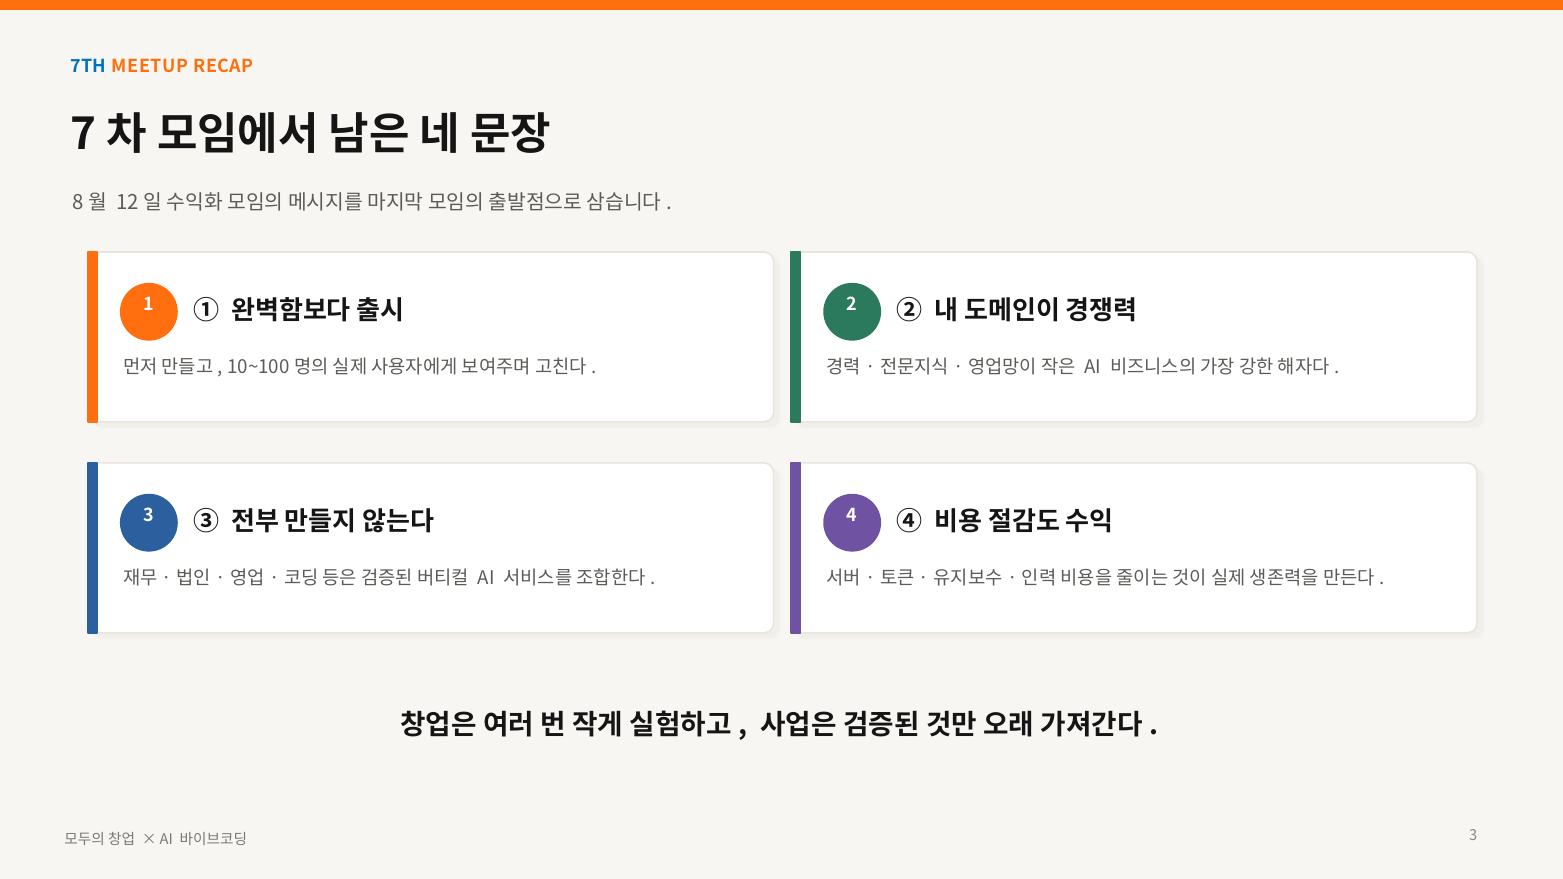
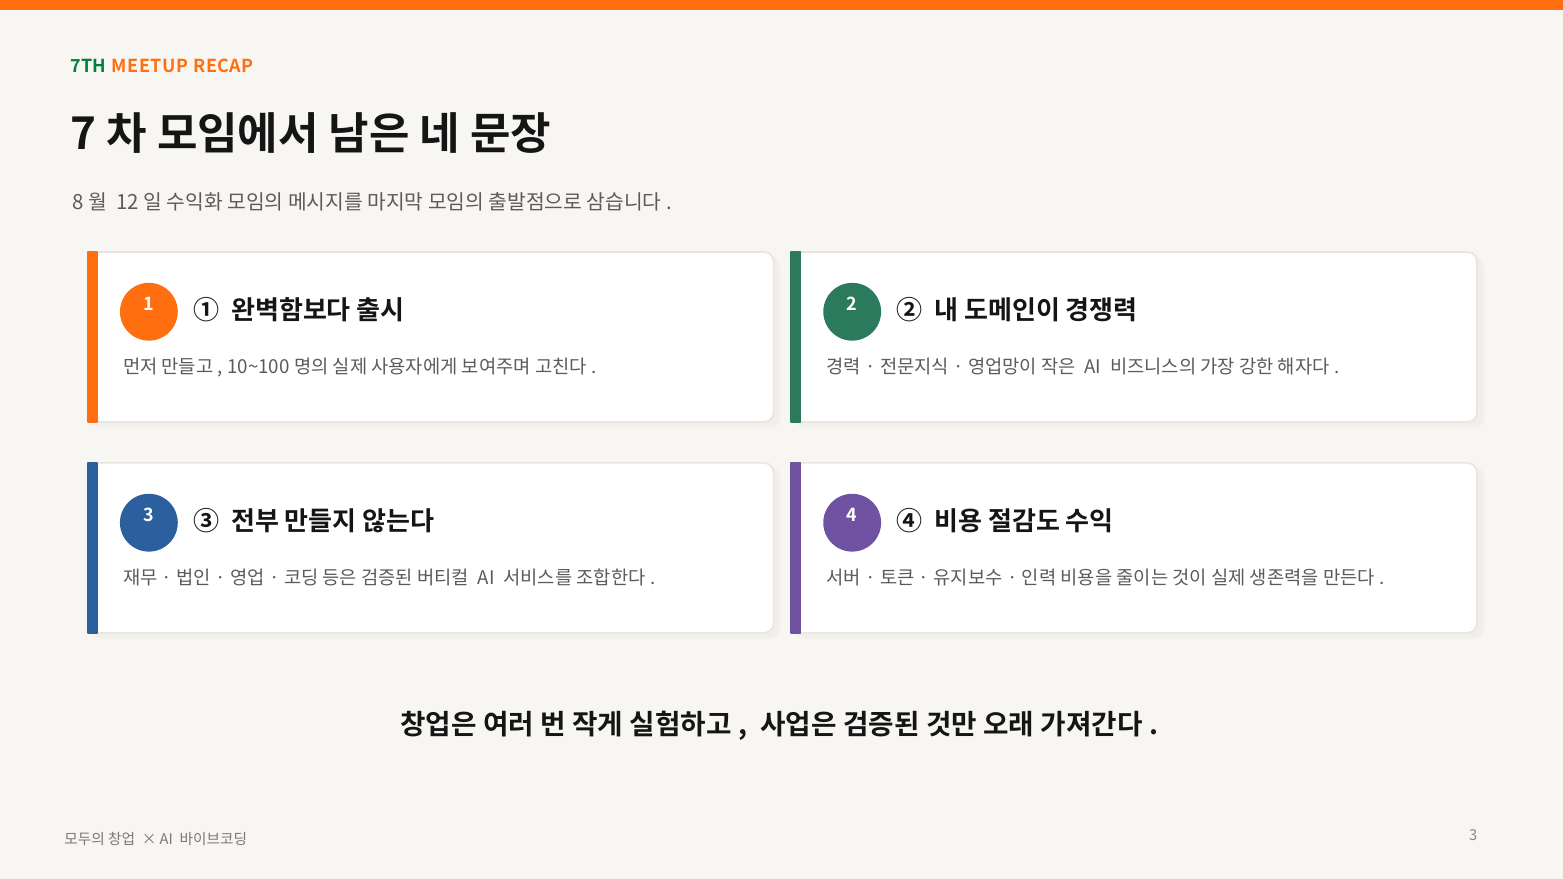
7TH colour: blue -> green (88, 67)
